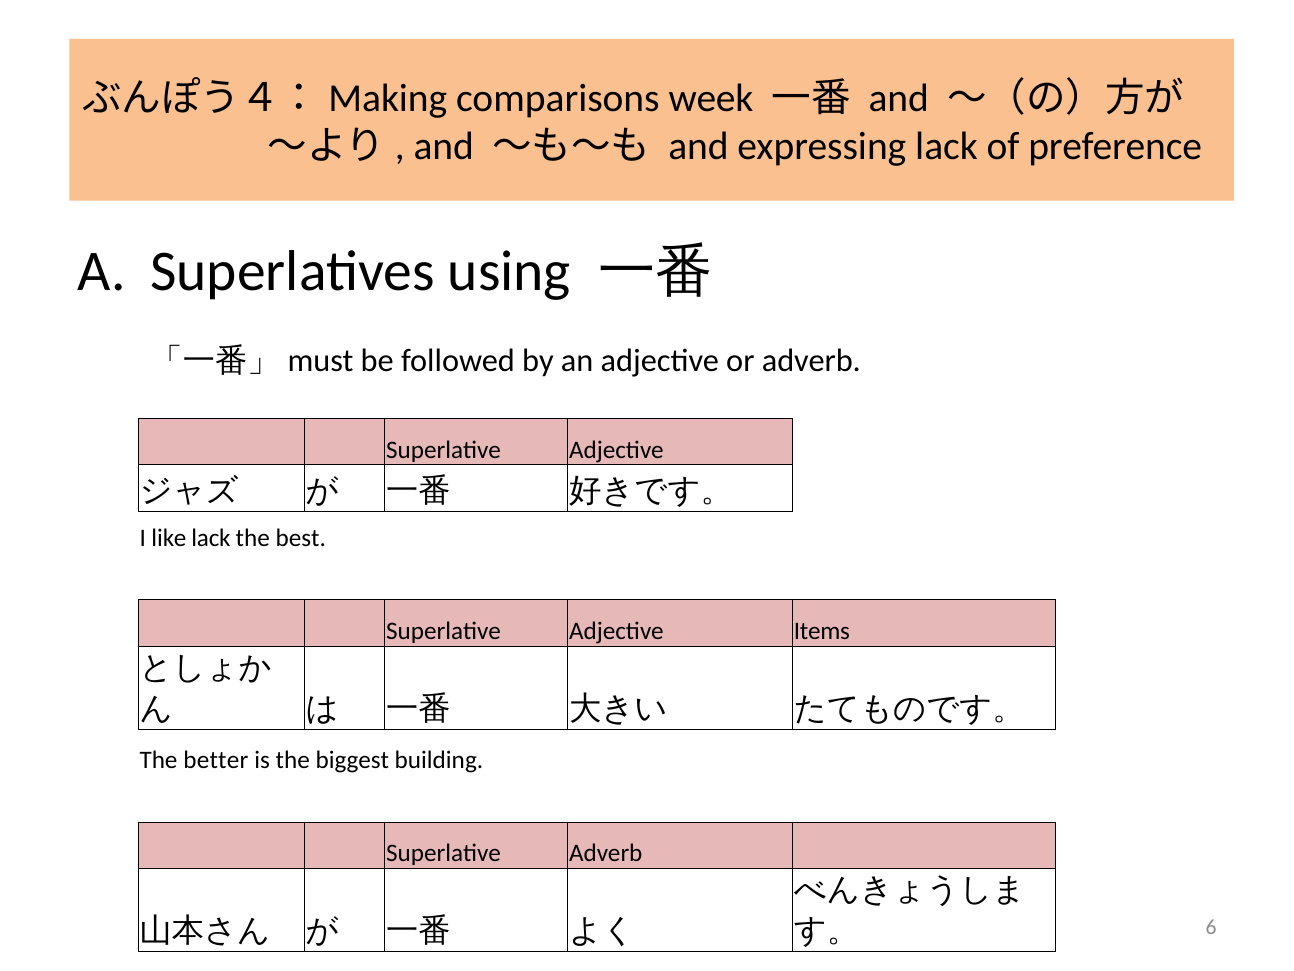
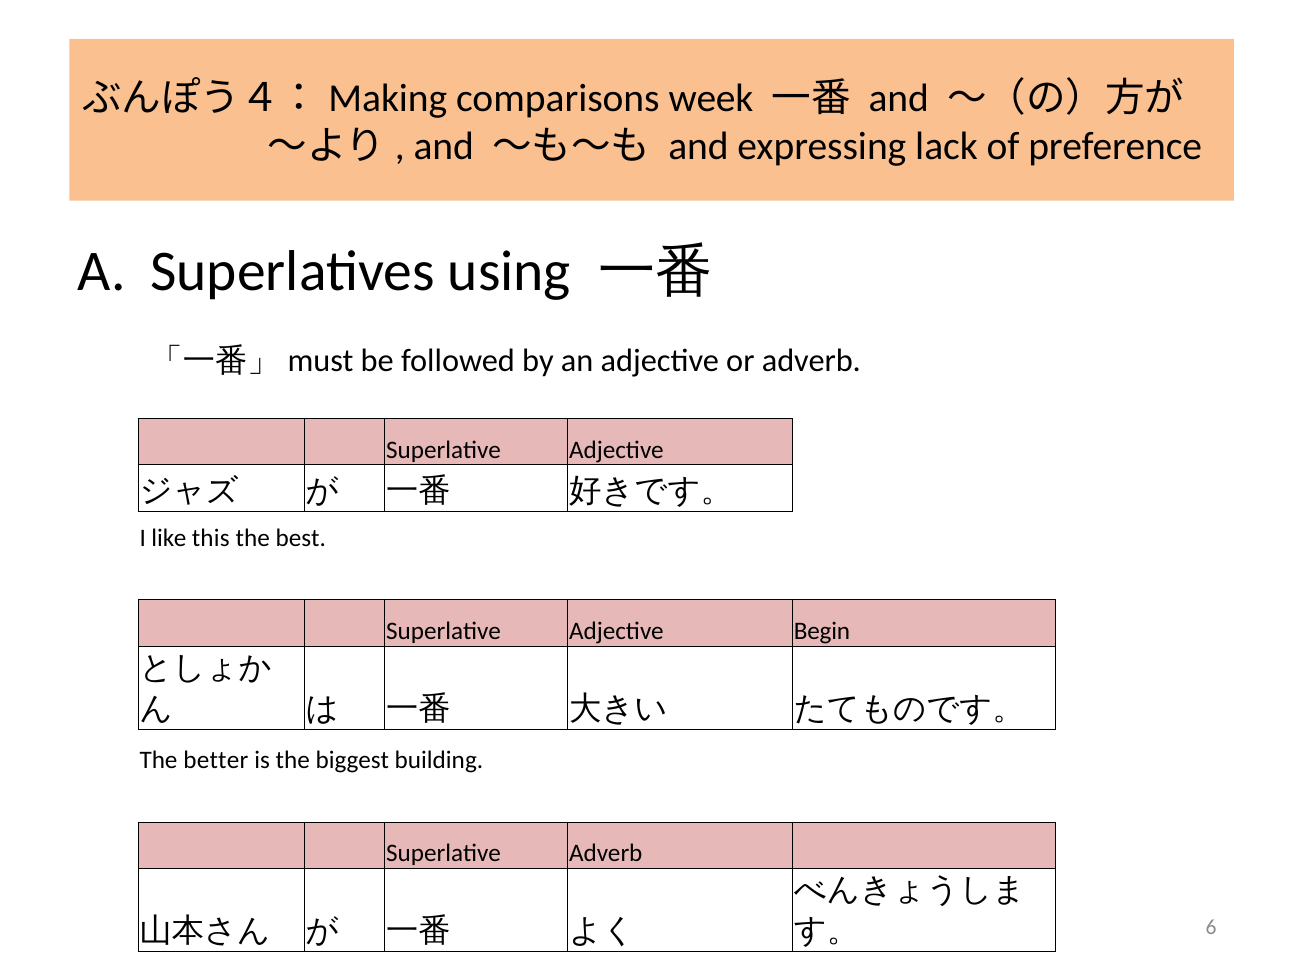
like lack: lack -> this (211, 538)
Items: Items -> Begin (822, 631)
